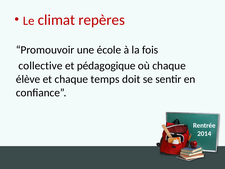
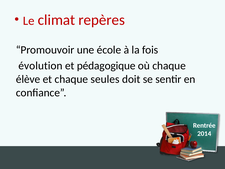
collective: collective -> évolution (40, 66)
temps: temps -> seules (105, 79)
